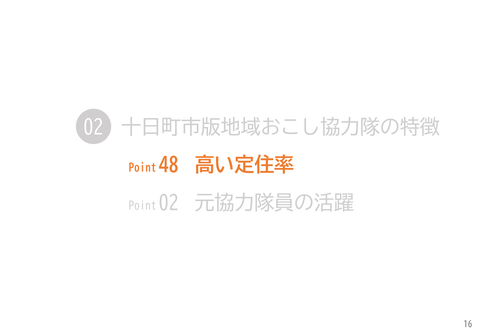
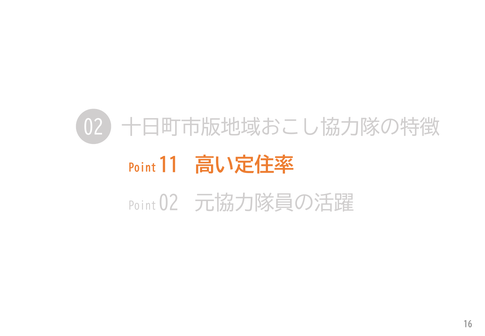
48: 48 -> 11 (169, 165)
